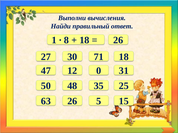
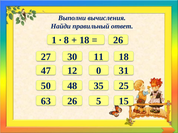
71: 71 -> 11 (99, 57)
